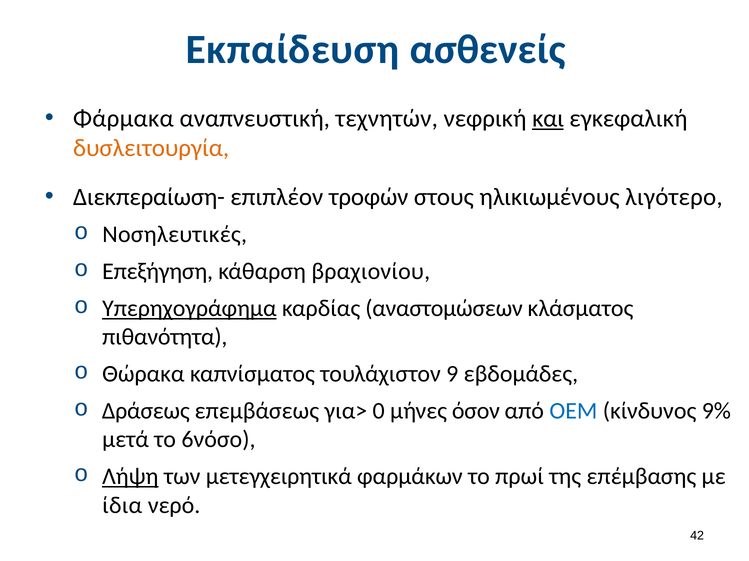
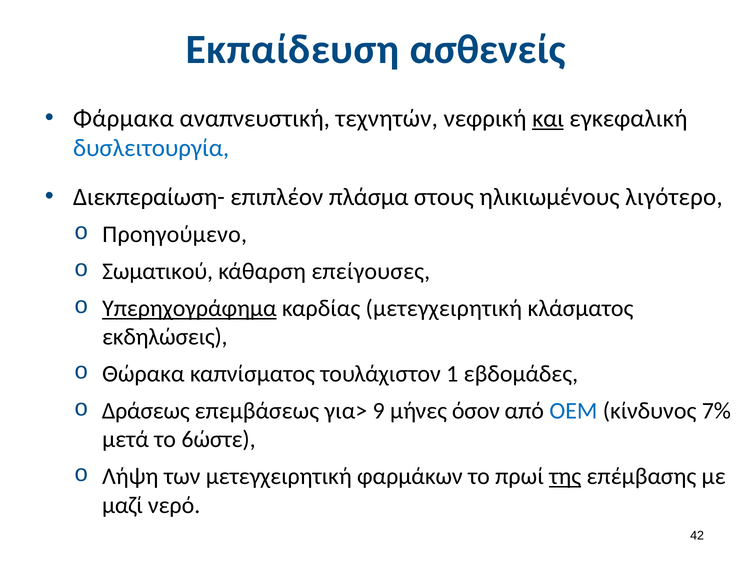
δυσλειτουργία colour: orange -> blue (151, 148)
τροφών: τροφών -> πλάσμα (369, 197)
Νοσηλευτικές: Νοσηλευτικές -> Προηγούμενο (175, 235)
Επεξήγηση: Επεξήγηση -> Σωματικού (158, 272)
βραχιονίου: βραχιονίου -> επείγουσες (371, 272)
καρδίας αναστομώσεων: αναστομώσεων -> μετεγχειρητική (444, 309)
πιθανότητα: πιθανότητα -> εκδηλώσεις (165, 337)
9: 9 -> 1 (452, 374)
0: 0 -> 9 (379, 411)
9%: 9% -> 7% (716, 411)
6νόσο: 6νόσο -> 6ώστε (218, 440)
Λήψη underline: present -> none (130, 477)
των μετεγχειρητικά: μετεγχειρητικά -> μετεγχειρητική (279, 477)
της underline: none -> present (565, 477)
ίδια: ίδια -> μαζί (122, 506)
